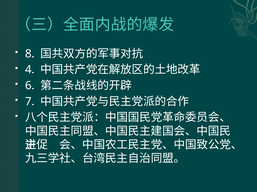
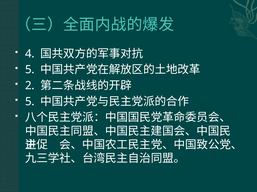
8: 8 -> 4 (30, 54)
4: 4 -> 5 (30, 70)
6: 6 -> 2 (30, 86)
7: 7 -> 5 (30, 102)
